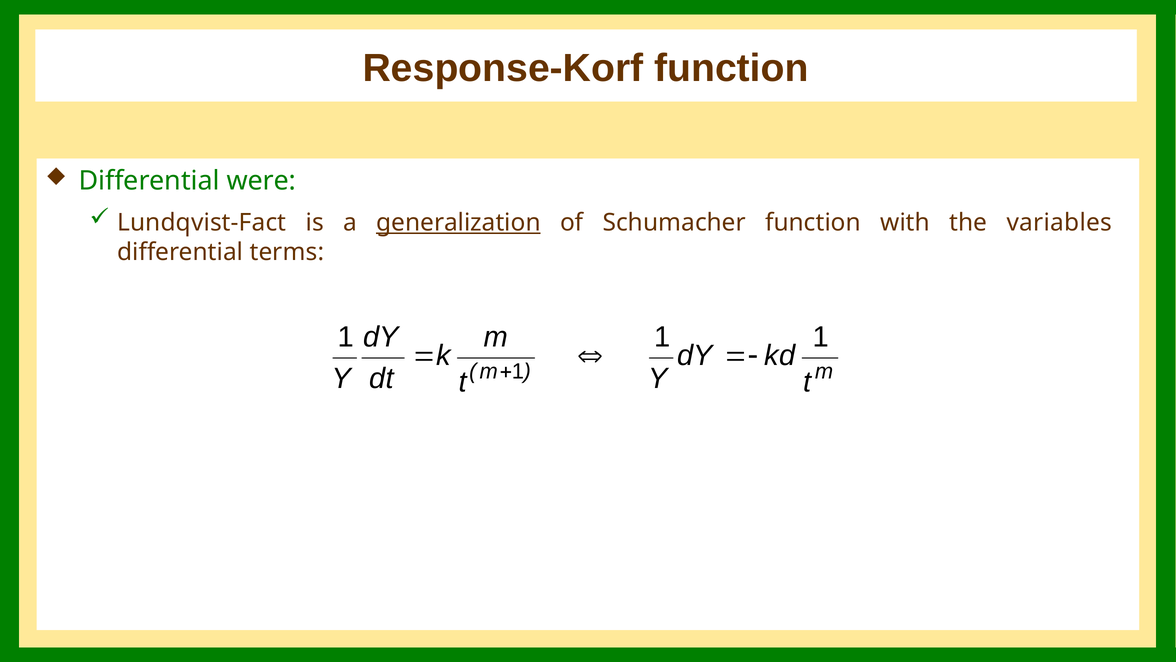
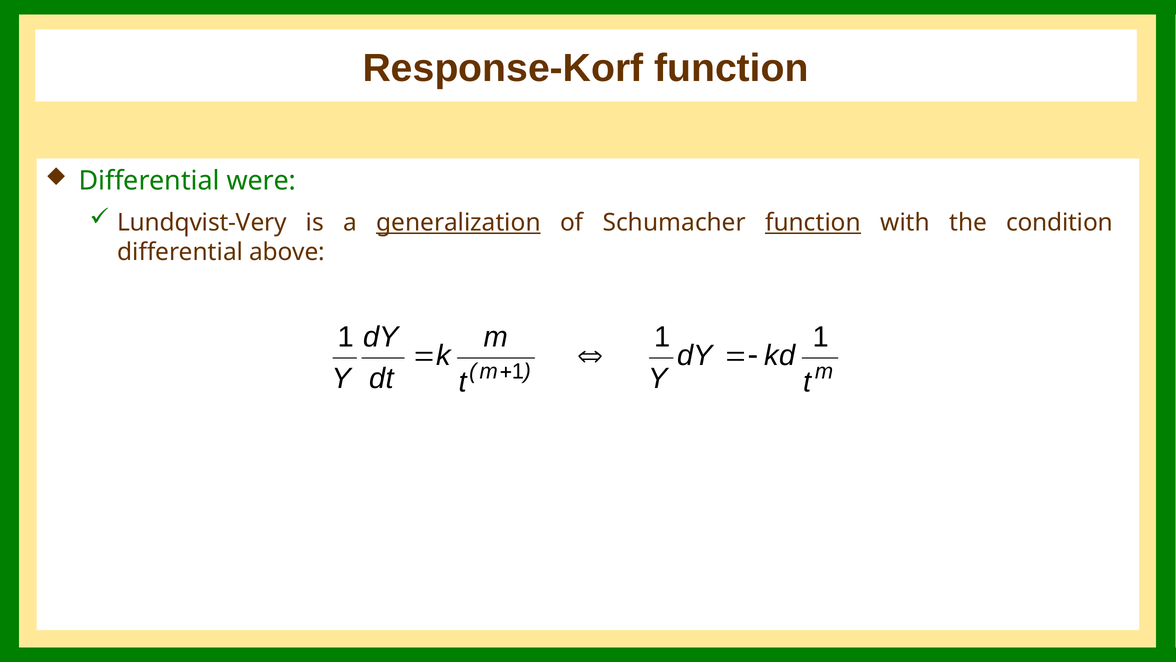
Lundqvist-Fact: Lundqvist-Fact -> Lundqvist-Very (202, 223)
function underline: none -> present (813, 223)
variables: variables -> condition (1060, 223)
terms: terms -> above (287, 252)
